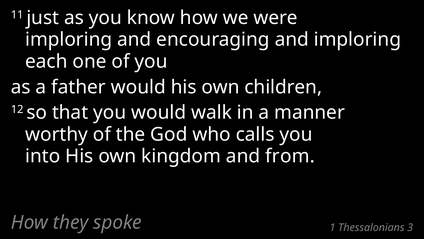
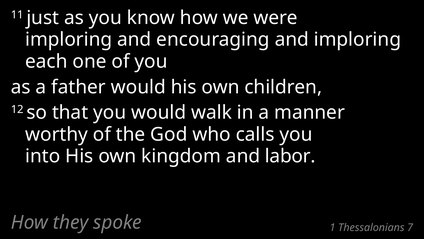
from: from -> labor (290, 156)
3: 3 -> 7 (410, 227)
